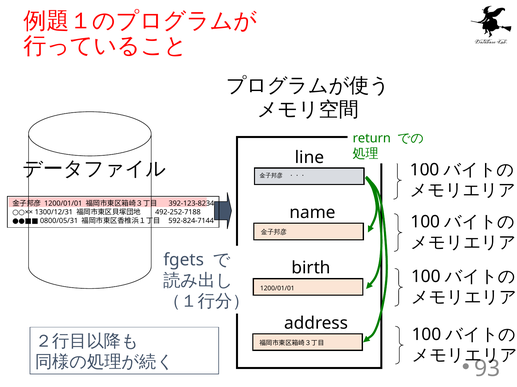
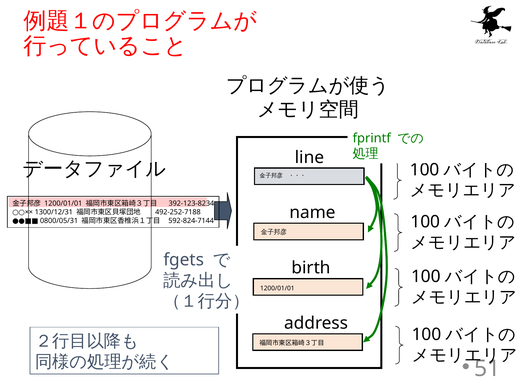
return: return -> fprintf (372, 138)
93: 93 -> 51 (487, 369)
